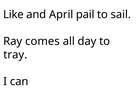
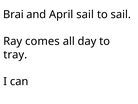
Like: Like -> Brai (13, 14)
April pail: pail -> sail (85, 14)
